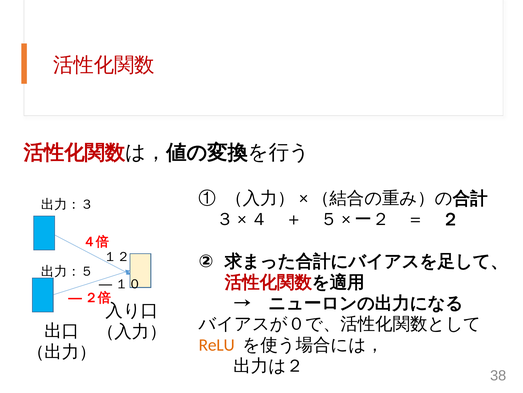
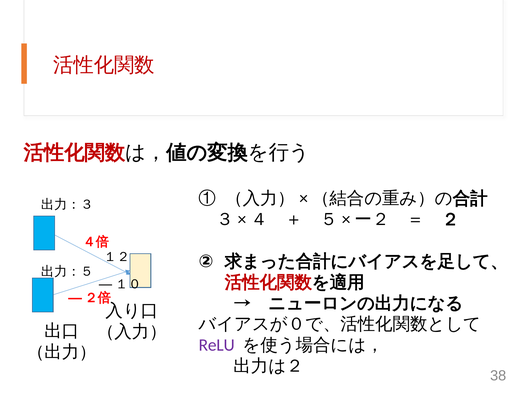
ReLU colour: orange -> purple (217, 345)
